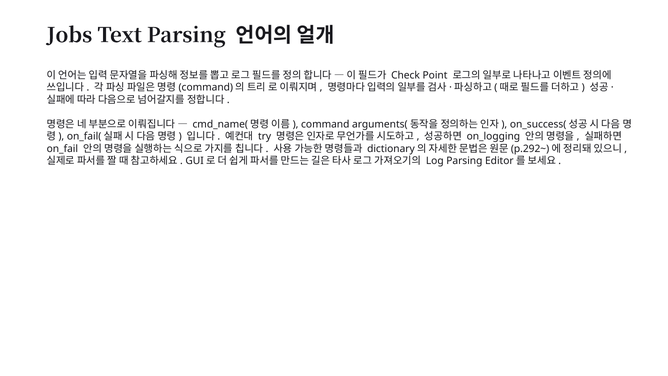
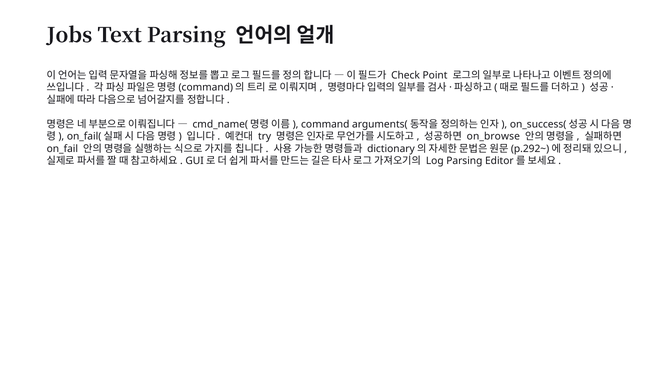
on_logging: on_logging -> on_browse (493, 136)
